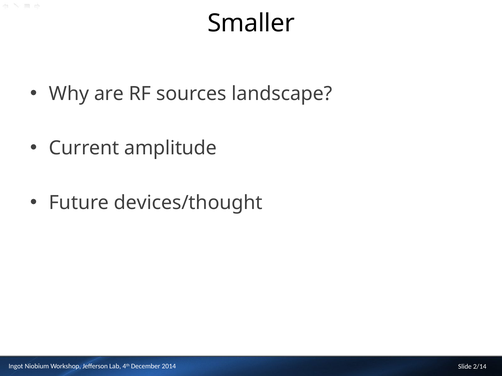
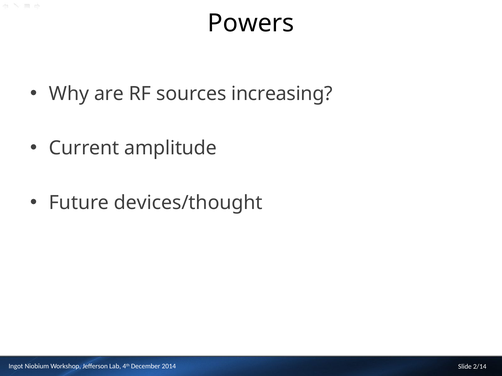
Smaller: Smaller -> Powers (251, 23)
landscape: landscape -> increasing (282, 94)
